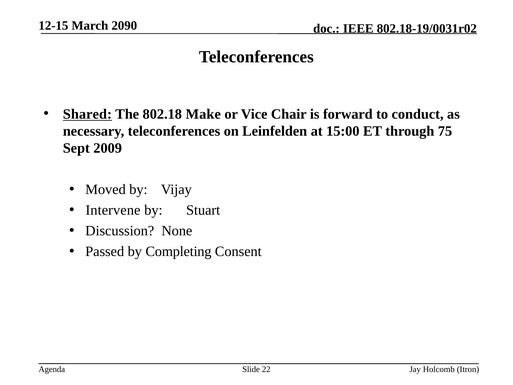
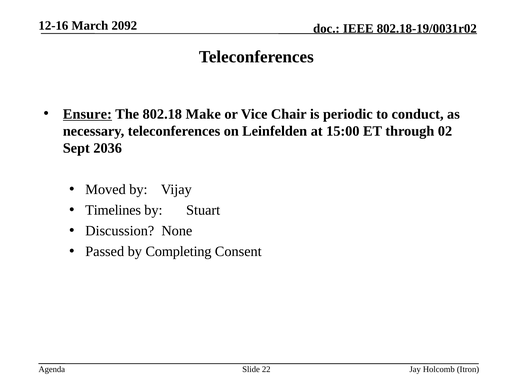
12-15: 12-15 -> 12-16 (53, 26)
2090: 2090 -> 2092 (124, 26)
Shared: Shared -> Ensure (87, 114)
forward: forward -> periodic (348, 114)
75: 75 -> 02 (445, 131)
2009: 2009 -> 2036 (108, 148)
Intervene: Intervene -> Timelines (113, 210)
